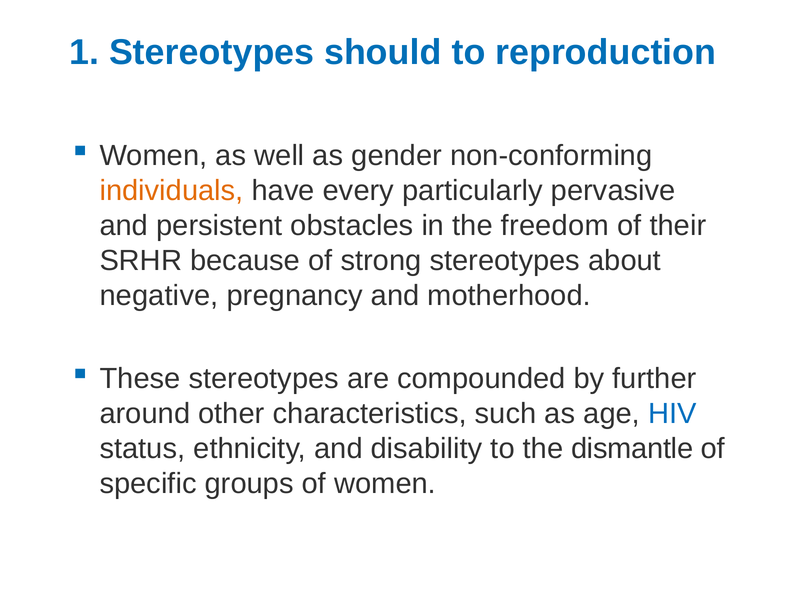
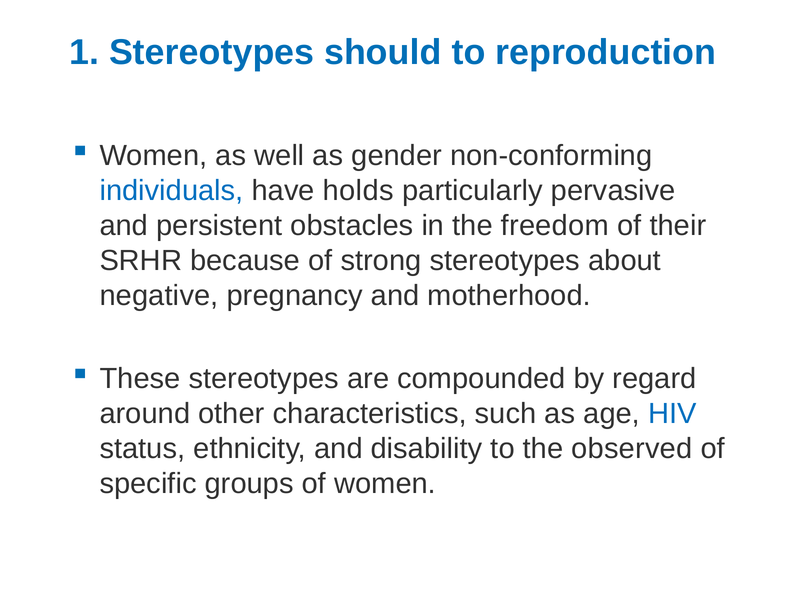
individuals colour: orange -> blue (172, 191)
every: every -> holds (358, 191)
further: further -> regard (654, 379)
dismantle: dismantle -> observed (632, 448)
